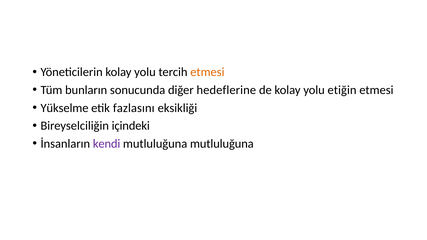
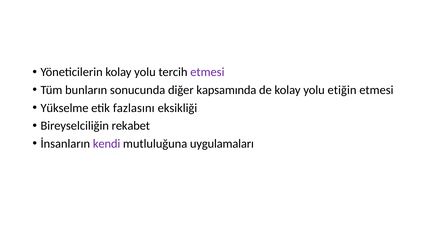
etmesi colour: orange -> purple (207, 72)
hedeflerine: hedeflerine -> kapsamında (226, 90)
içindeki: içindeki -> rekabet (131, 126)
mutluluğuna mutluluğuna: mutluluğuna -> uygulamaları (222, 144)
